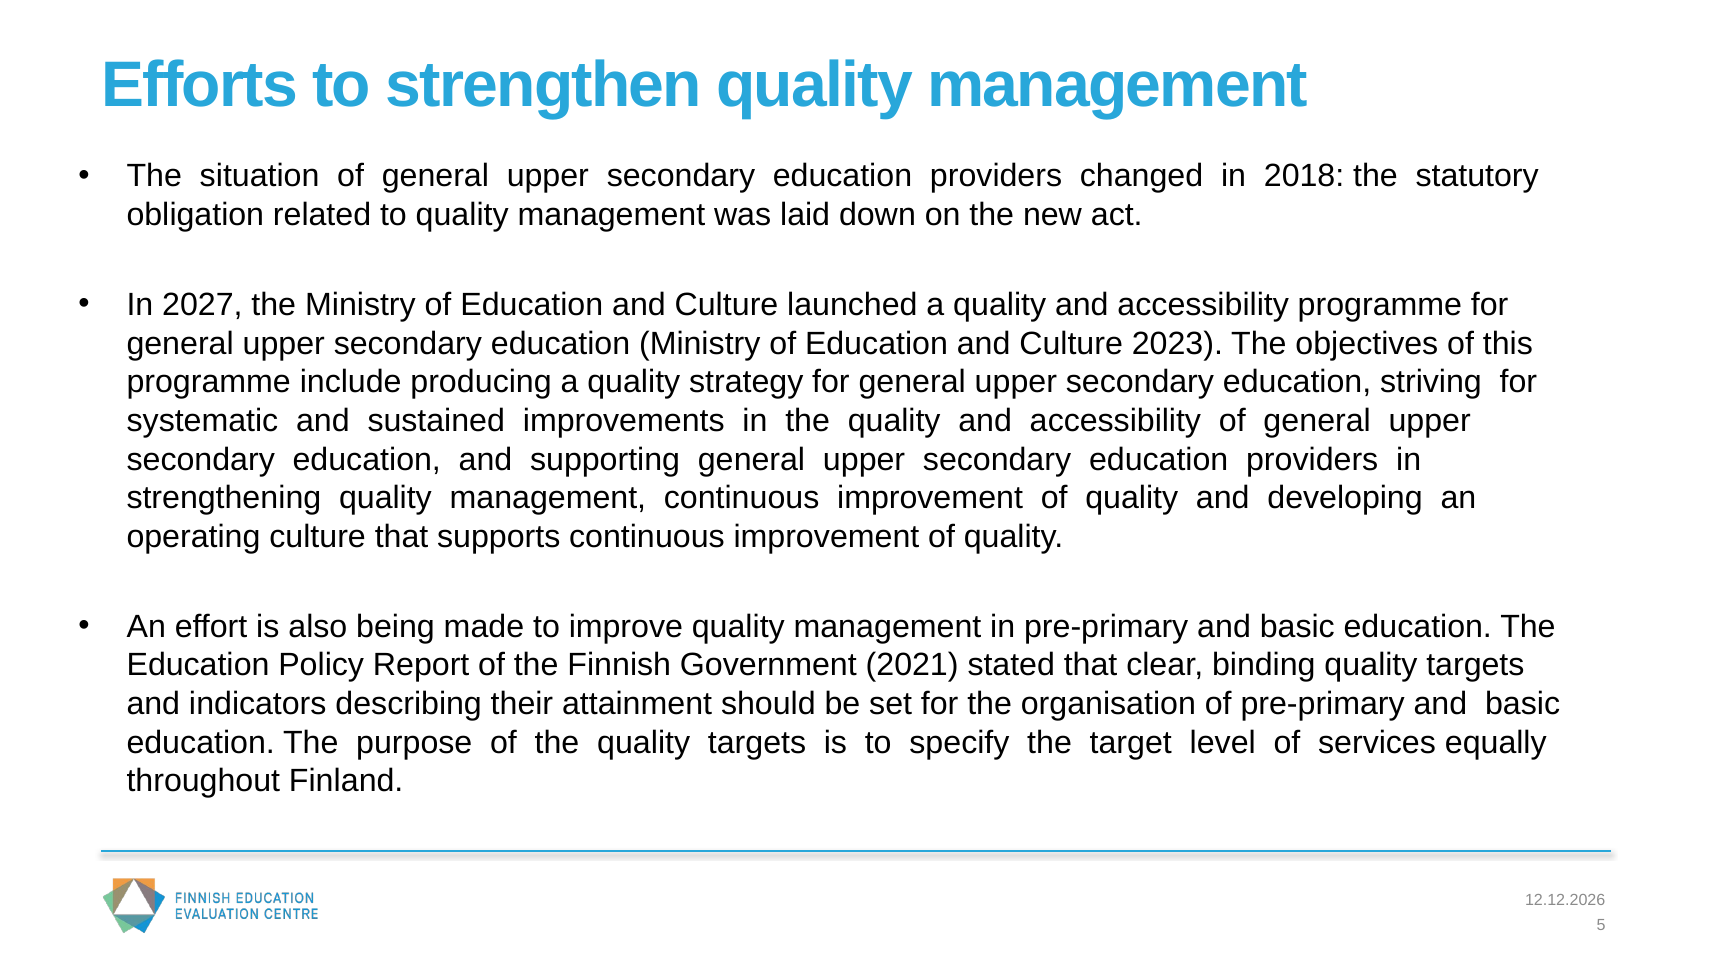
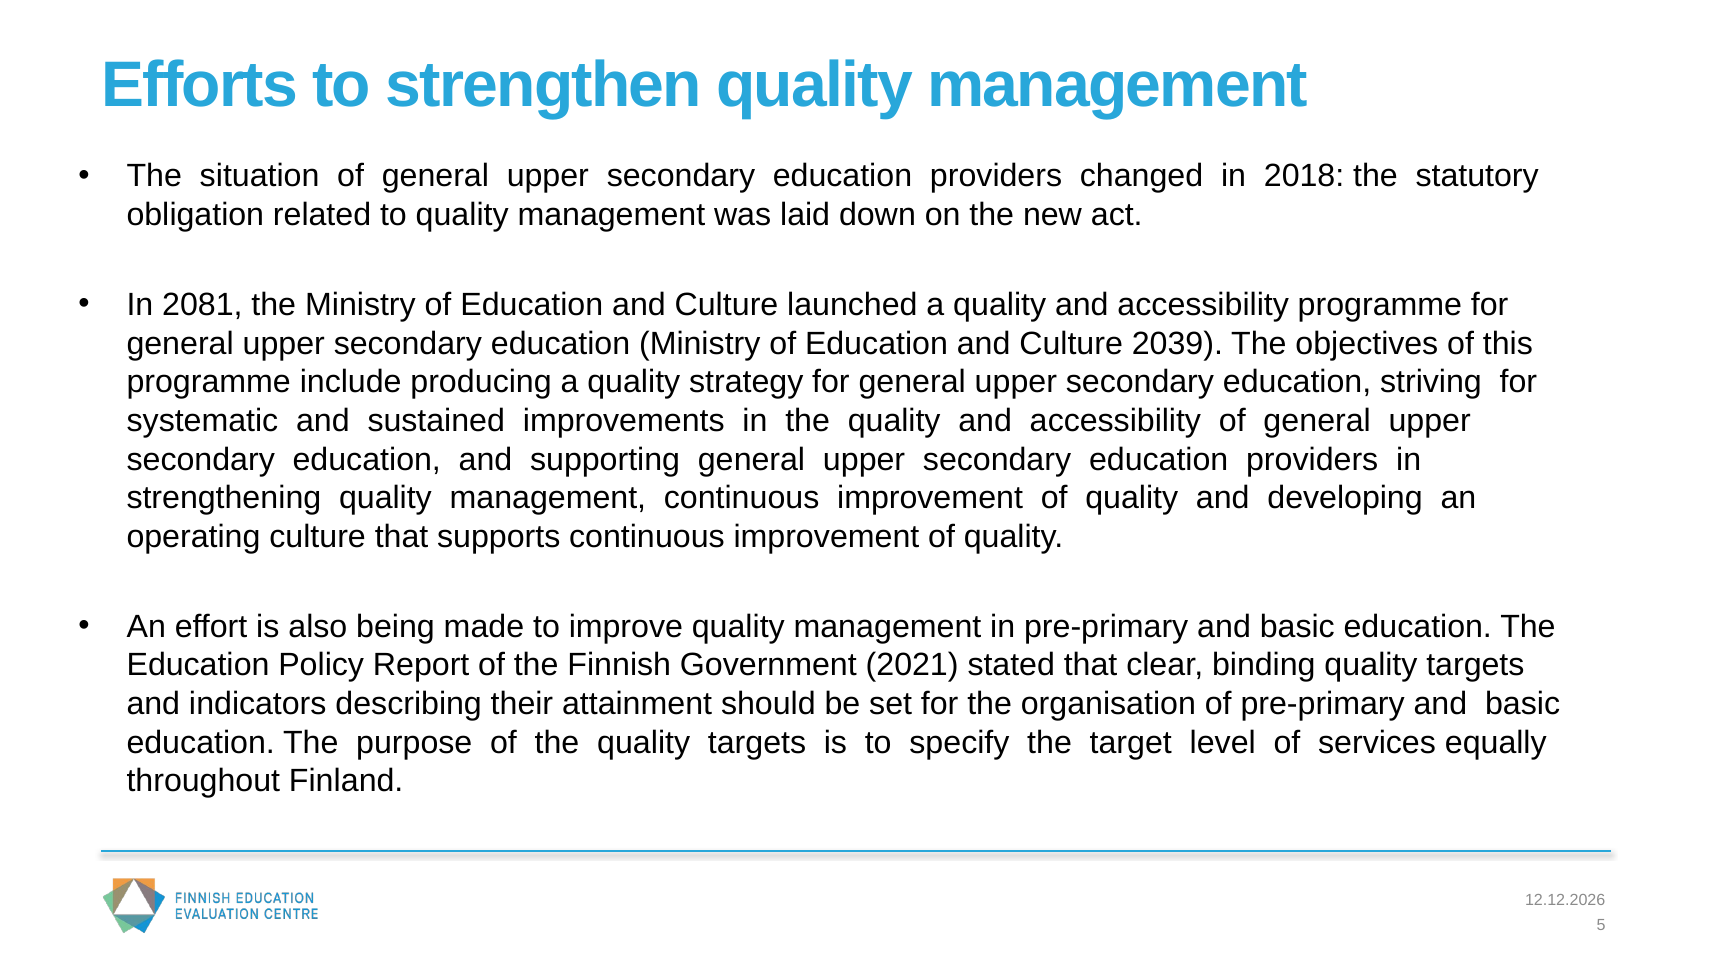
2027: 2027 -> 2081 (202, 305)
2023: 2023 -> 2039 (1177, 344)
